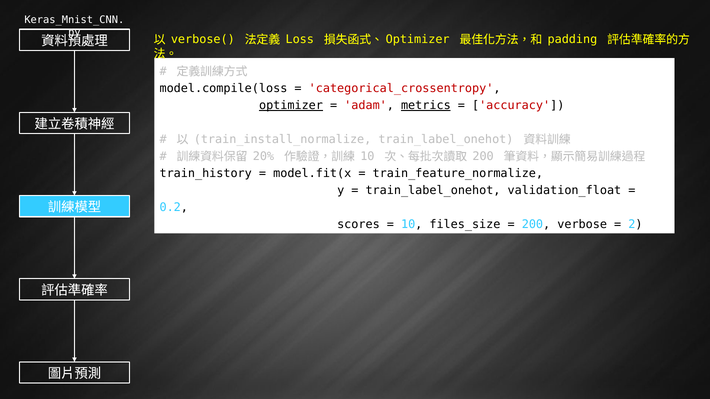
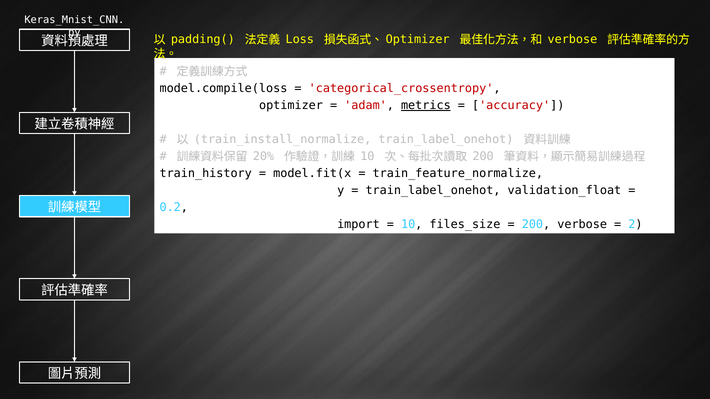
verbose(: verbose( -> padding( (203, 40)
padding: padding -> verbose (572, 40)
optimizer underline: present -> none (291, 106)
scores: scores -> import (358, 225)
